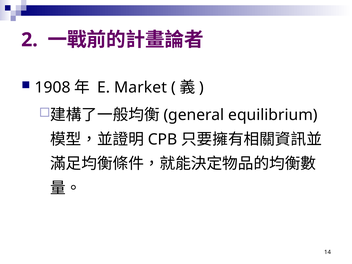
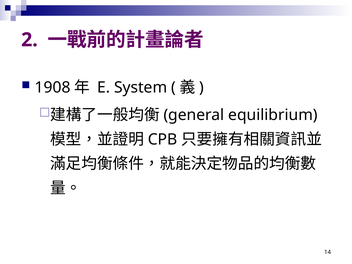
Market: Market -> System (141, 87)
